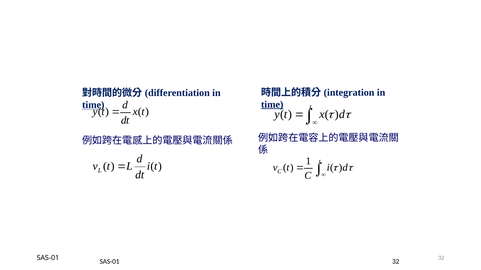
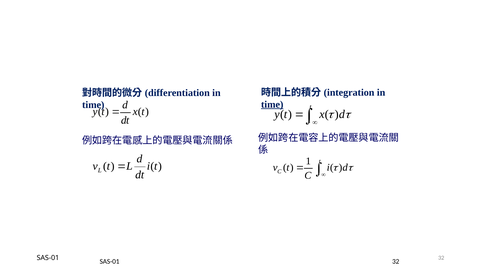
time underline: present -> none (93, 105)
